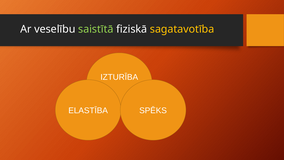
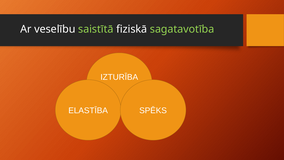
sagatavotība colour: yellow -> light green (182, 29)
